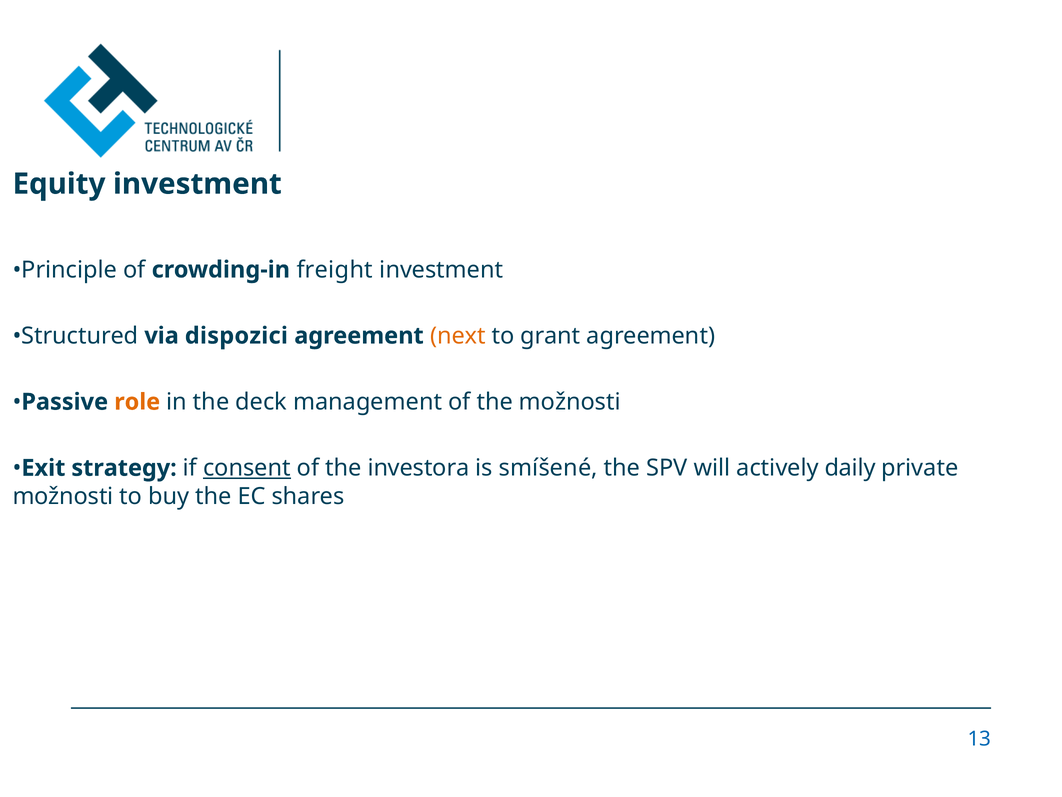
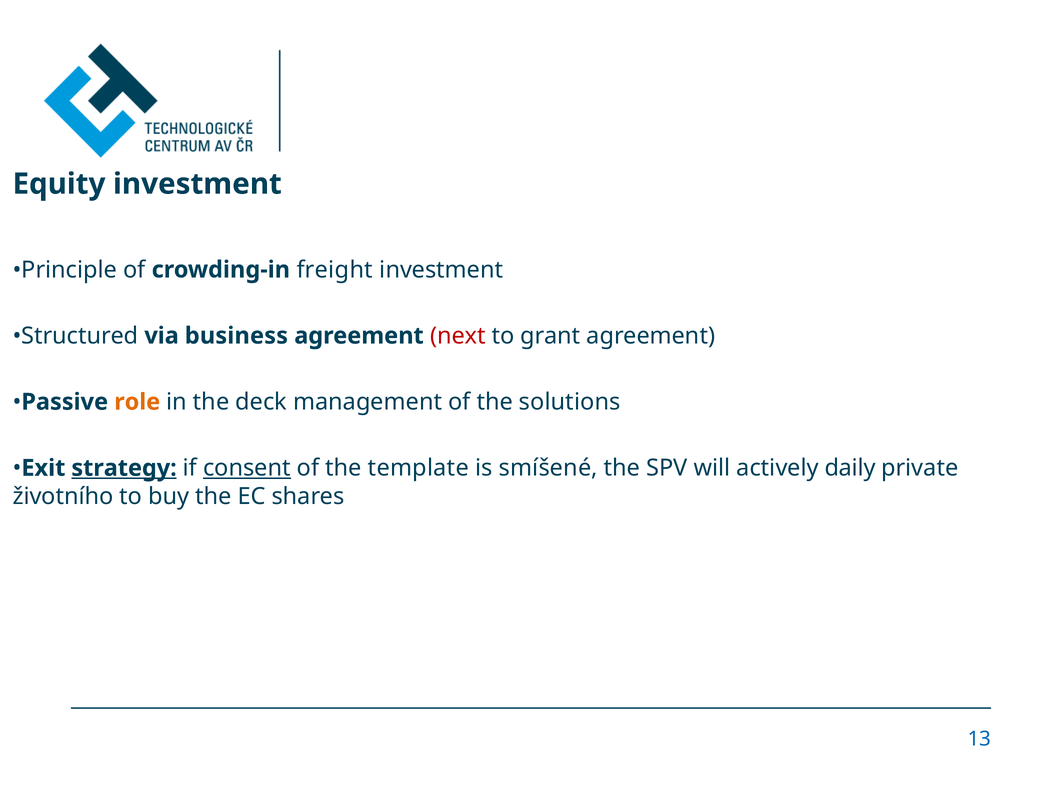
dispozici: dispozici -> business (236, 336)
next colour: orange -> red (458, 336)
the možnosti: možnosti -> solutions (570, 402)
strategy underline: none -> present (124, 468)
investora: investora -> template (418, 468)
možnosti: možnosti -> životního (63, 496)
